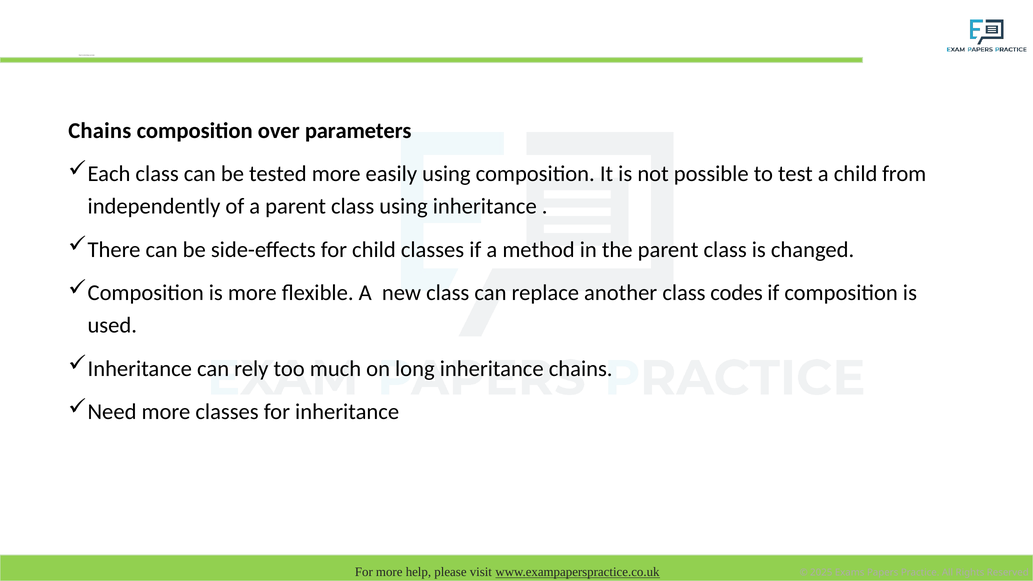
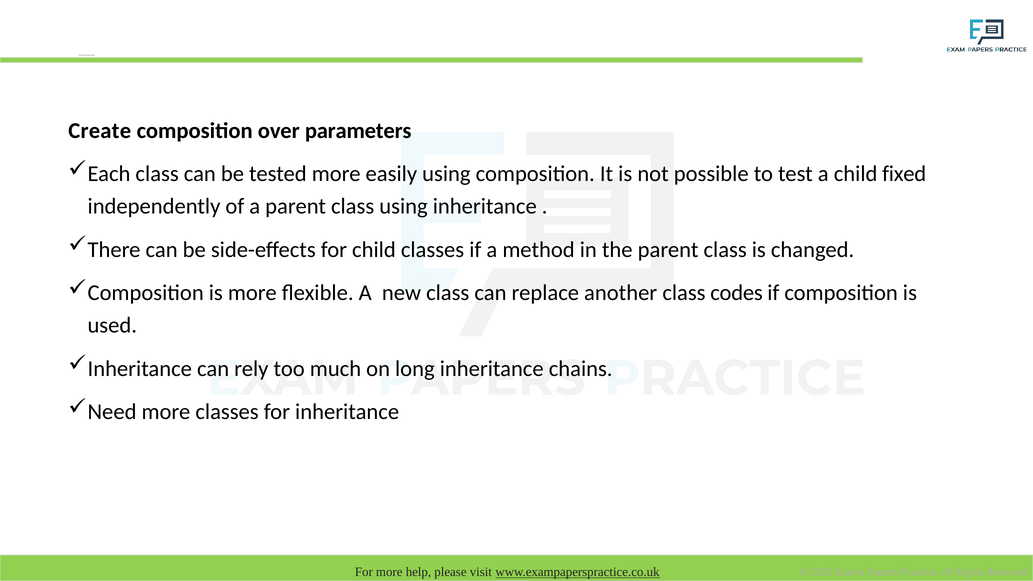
Chains: Chains -> Create (100, 131)
from: from -> fixed (904, 174)
